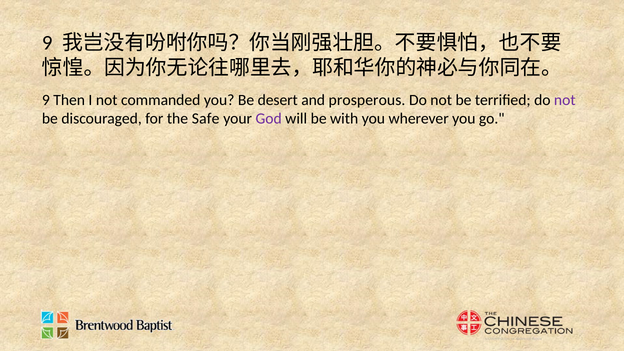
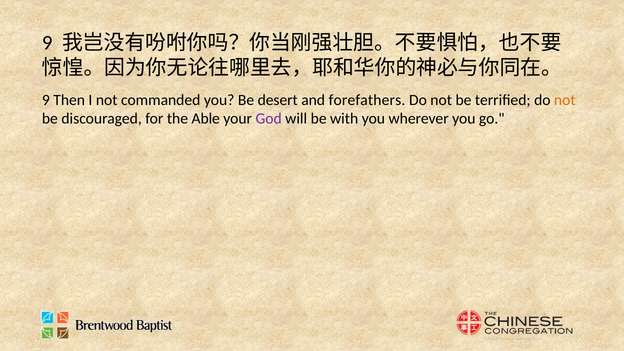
prosperous: prosperous -> forefathers (367, 100)
not colour: purple -> orange (565, 100)
Safe: Safe -> Able (206, 119)
